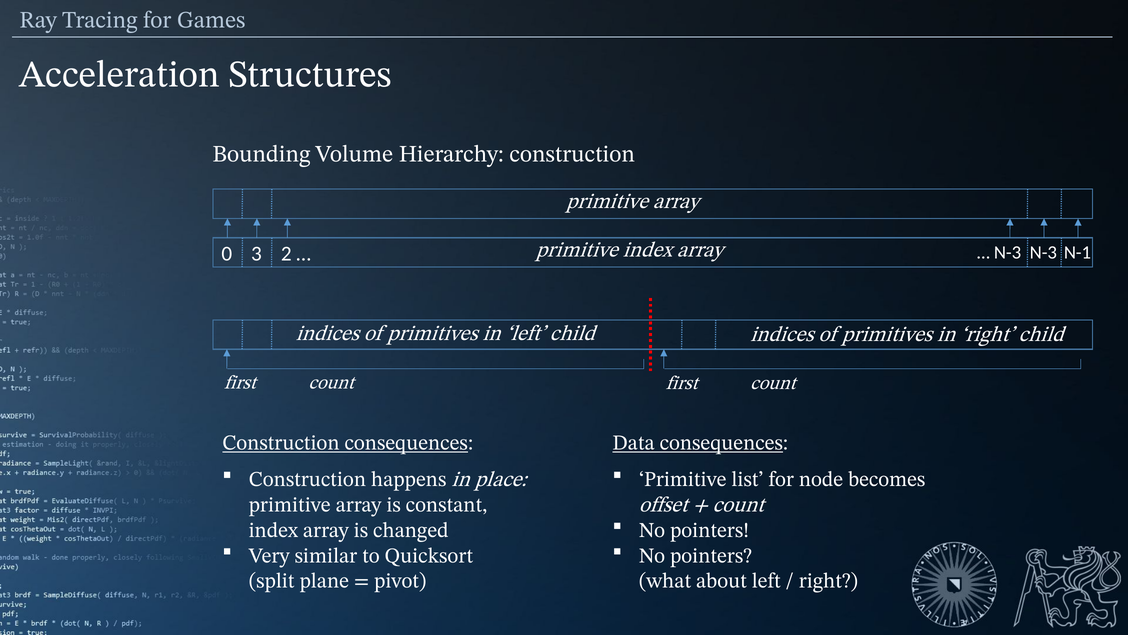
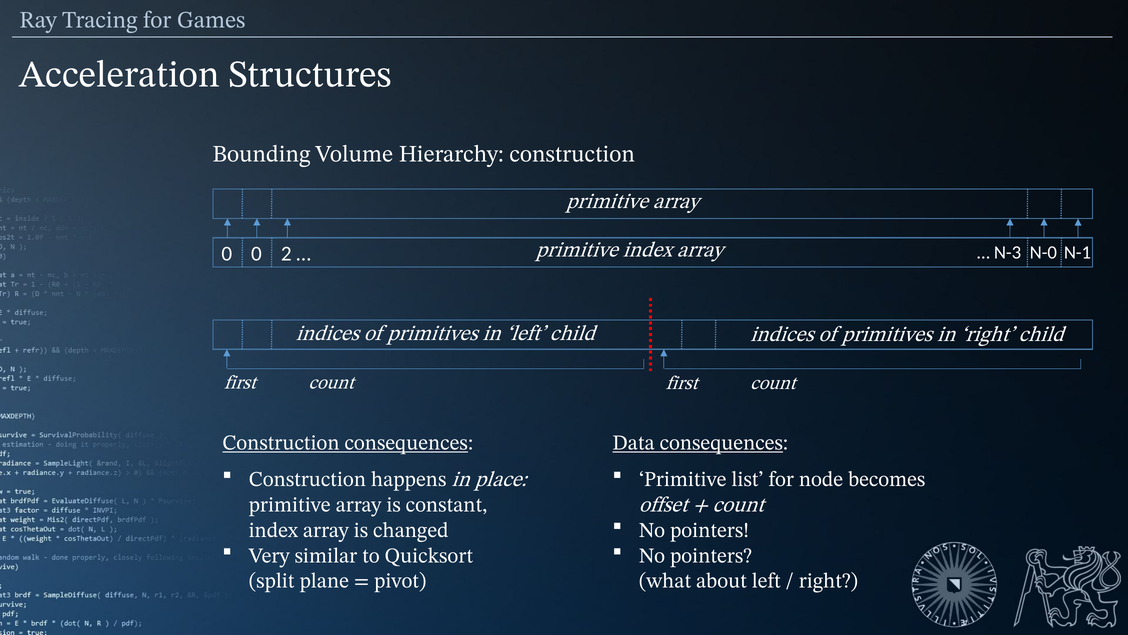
0 3: 3 -> 0 (256, 253)
N-3 N-3: N-3 -> N-0 (1043, 252)
